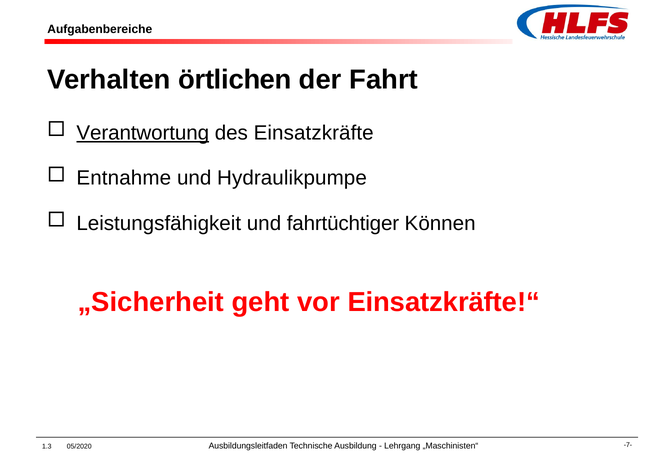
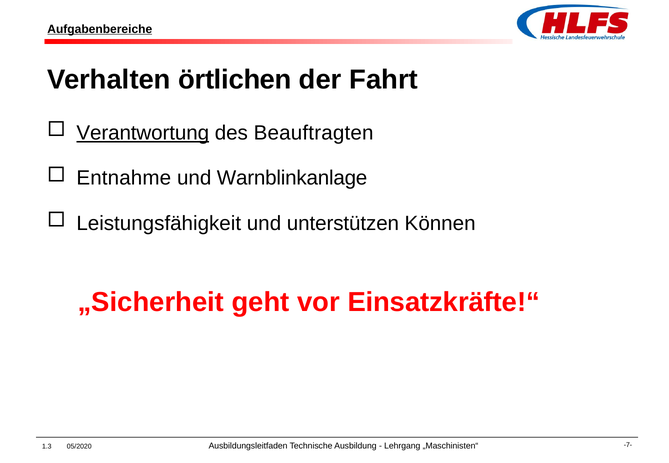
Aufgabenbereiche underline: none -> present (100, 29)
Einsatzkräfte: Einsatzkräfte -> Beauftragten (314, 133)
Hydraulikpumpe: Hydraulikpumpe -> Warnblinkanlage (292, 178)
fahrtüchtiger: fahrtüchtiger -> unterstützen (343, 223)
